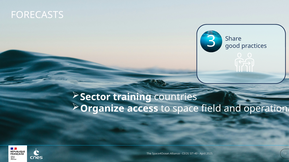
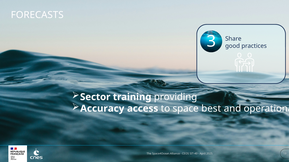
countries: countries -> providing (176, 97)
Organize: Organize -> Accuracy (102, 109)
field: field -> best (211, 109)
